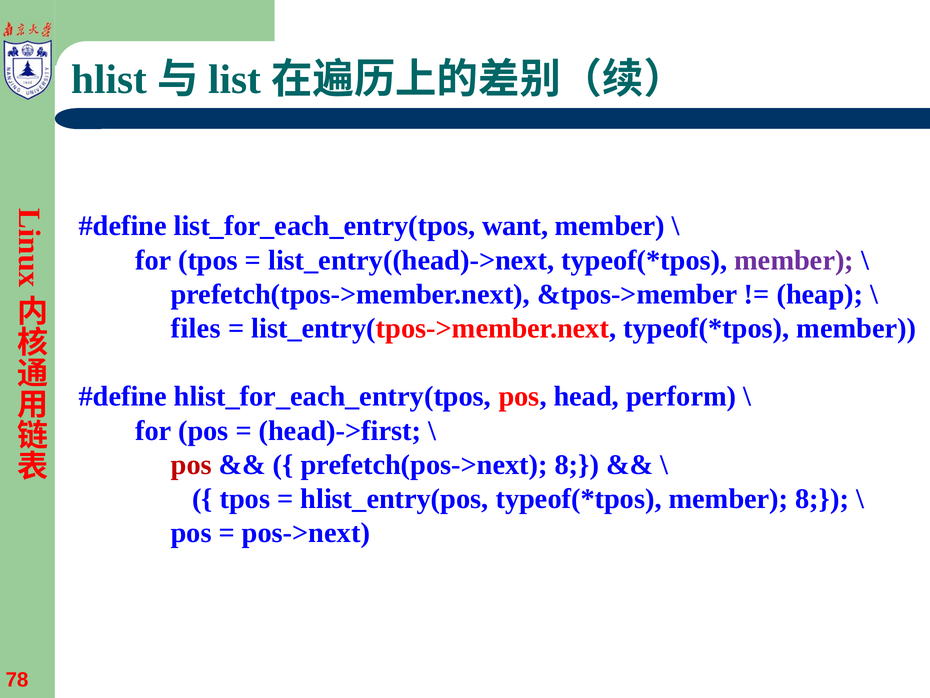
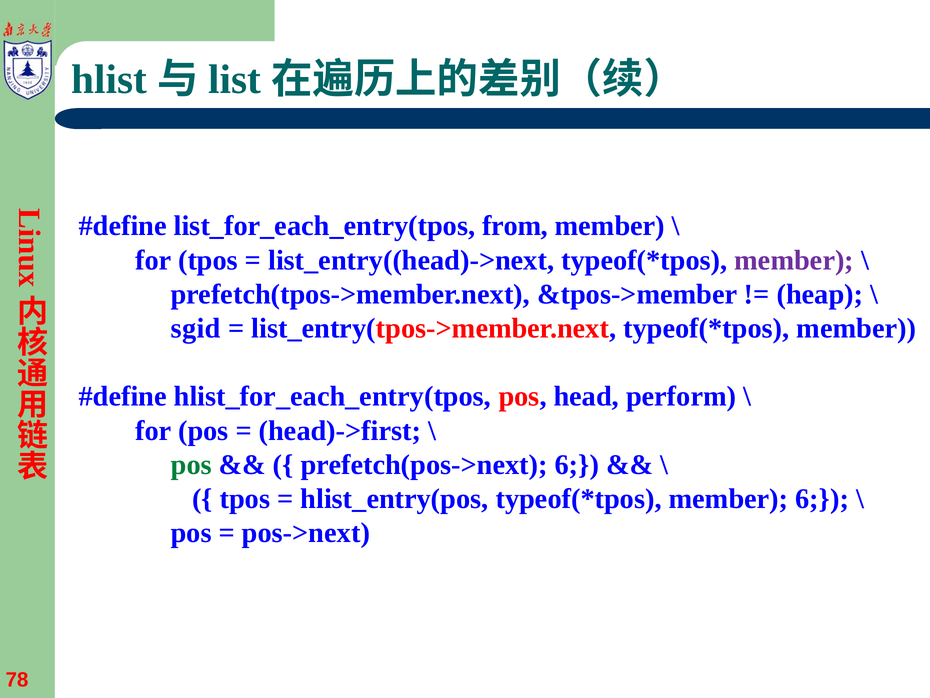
want: want -> from (515, 226)
files: files -> sgid (196, 328)
pos colour: red -> green (191, 464)
prefetch(pos->next 8: 8 -> 6 (577, 464)
member 8: 8 -> 6 (822, 499)
